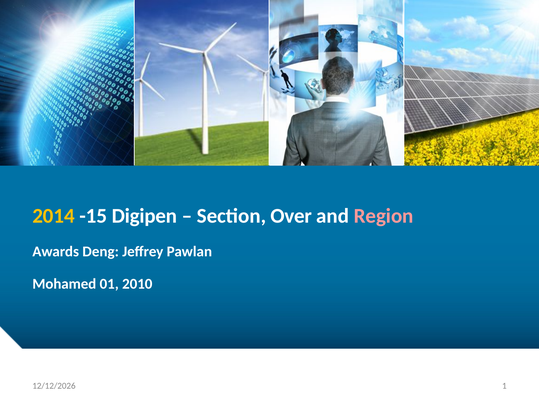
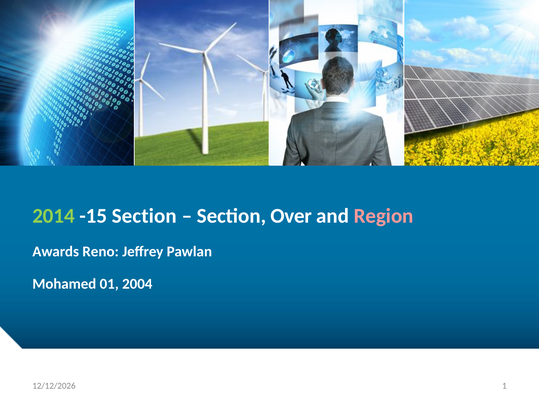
2014 colour: yellow -> light green (54, 216)
-15 Digipen: Digipen -> Section (144, 216)
Deng: Deng -> Reno (101, 252)
2010: 2010 -> 2004 (137, 284)
